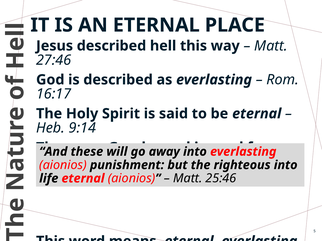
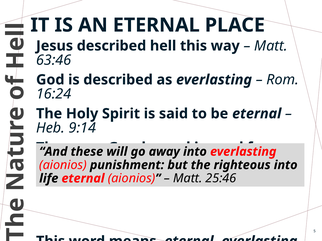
27:46: 27:46 -> 63:46 (54, 60)
16:17: 16:17 -> 16:24 (54, 94)
